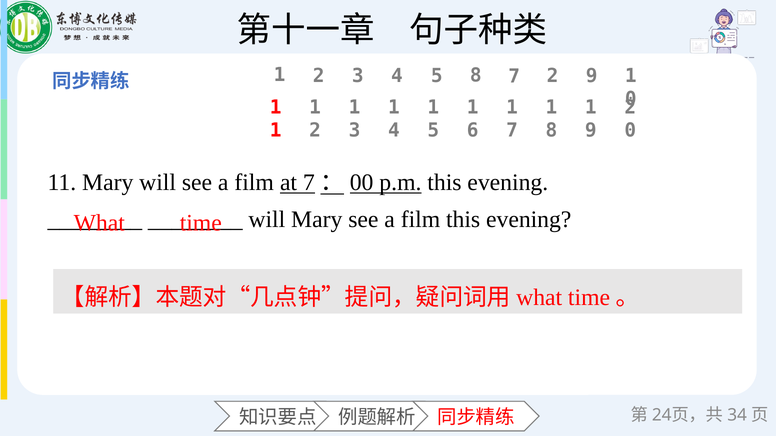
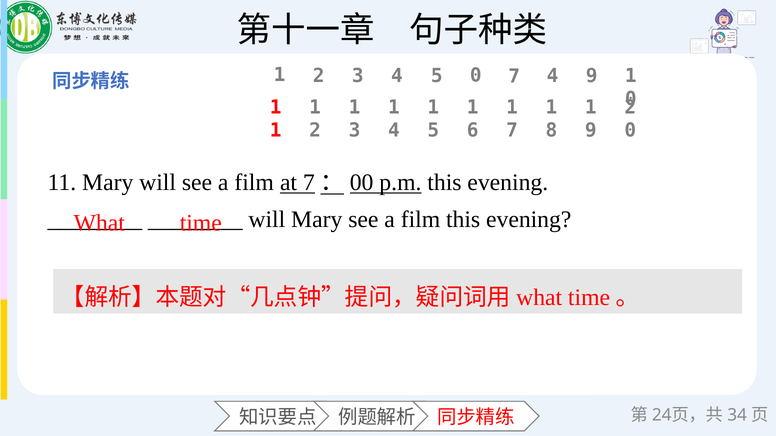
5 8: 8 -> 0 (476, 76)
7 2: 2 -> 4 (553, 76)
